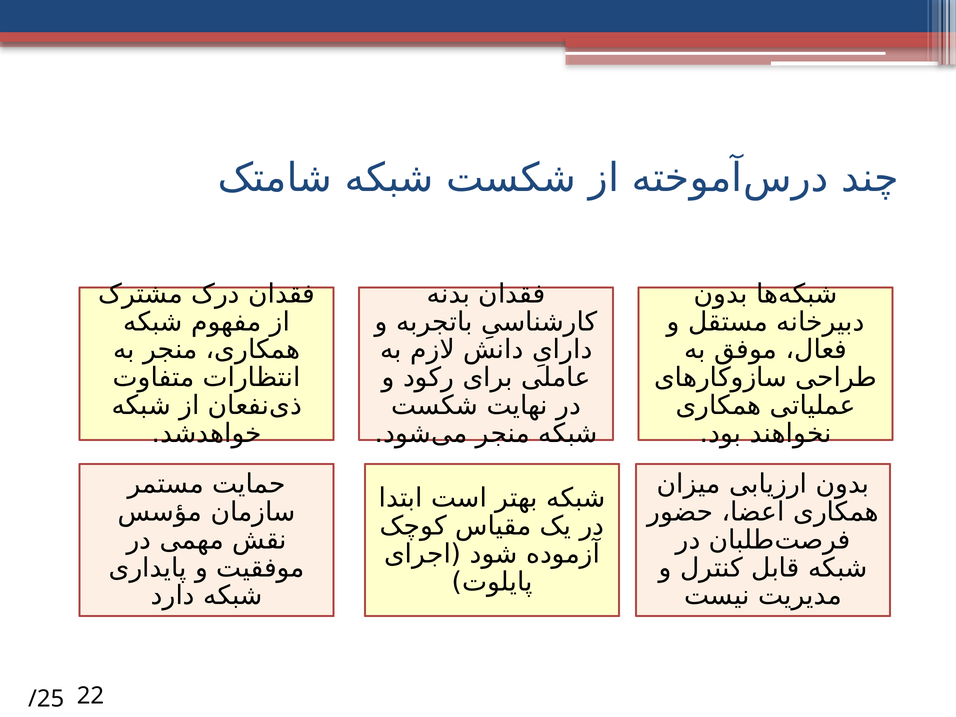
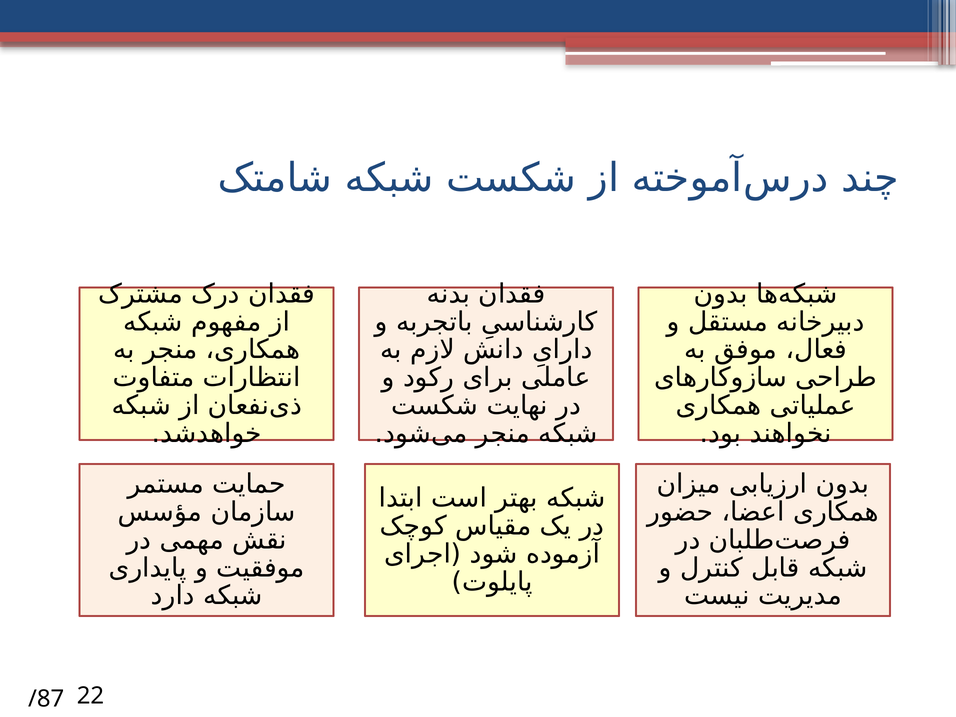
/25: /25 -> /87 (46, 699)
